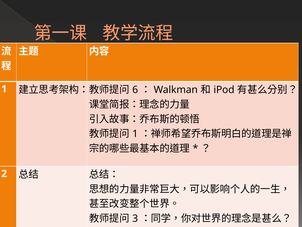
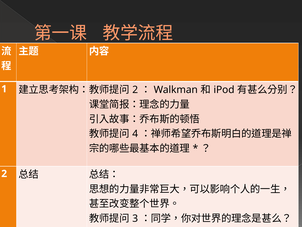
6: 6 -> 2 (135, 90)
1: 1 -> 4 (135, 134)
